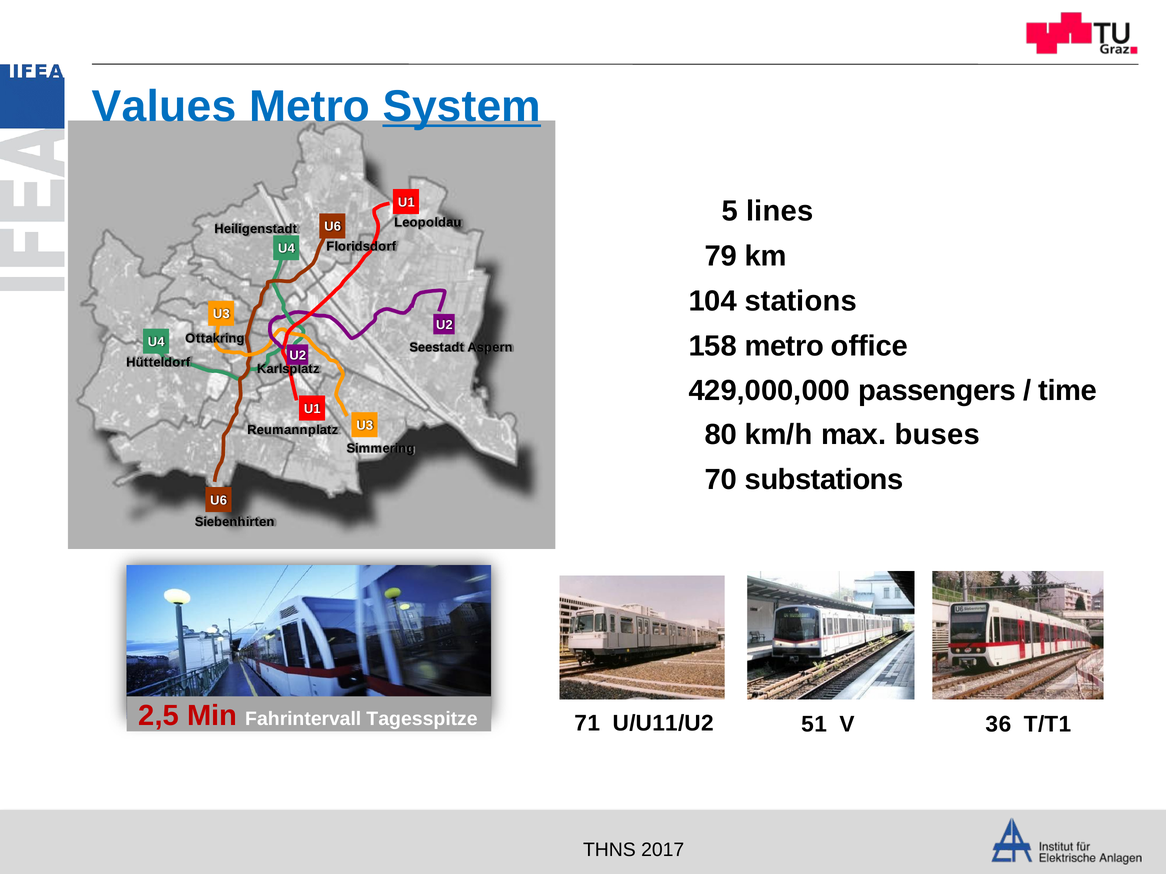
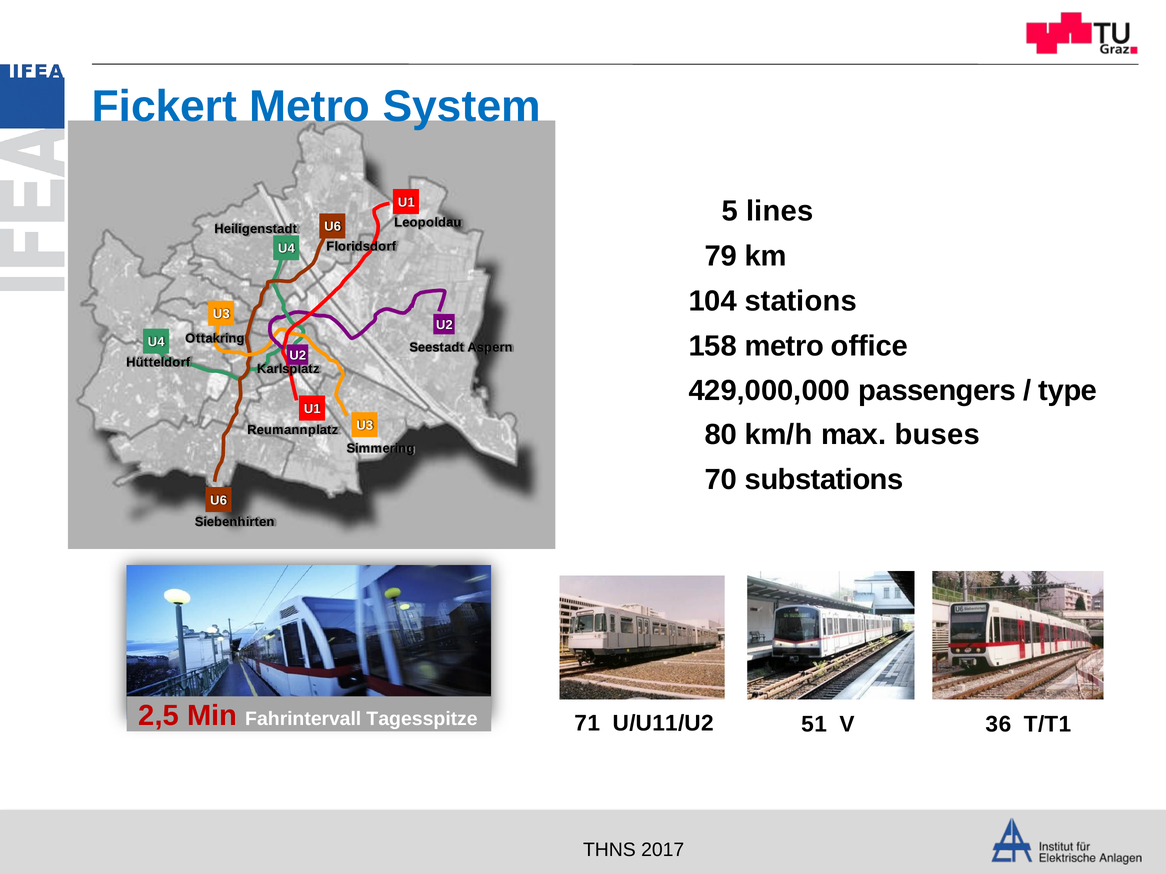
Values: Values -> Fickert (164, 107)
System underline: present -> none (462, 107)
time: time -> type (1068, 391)
